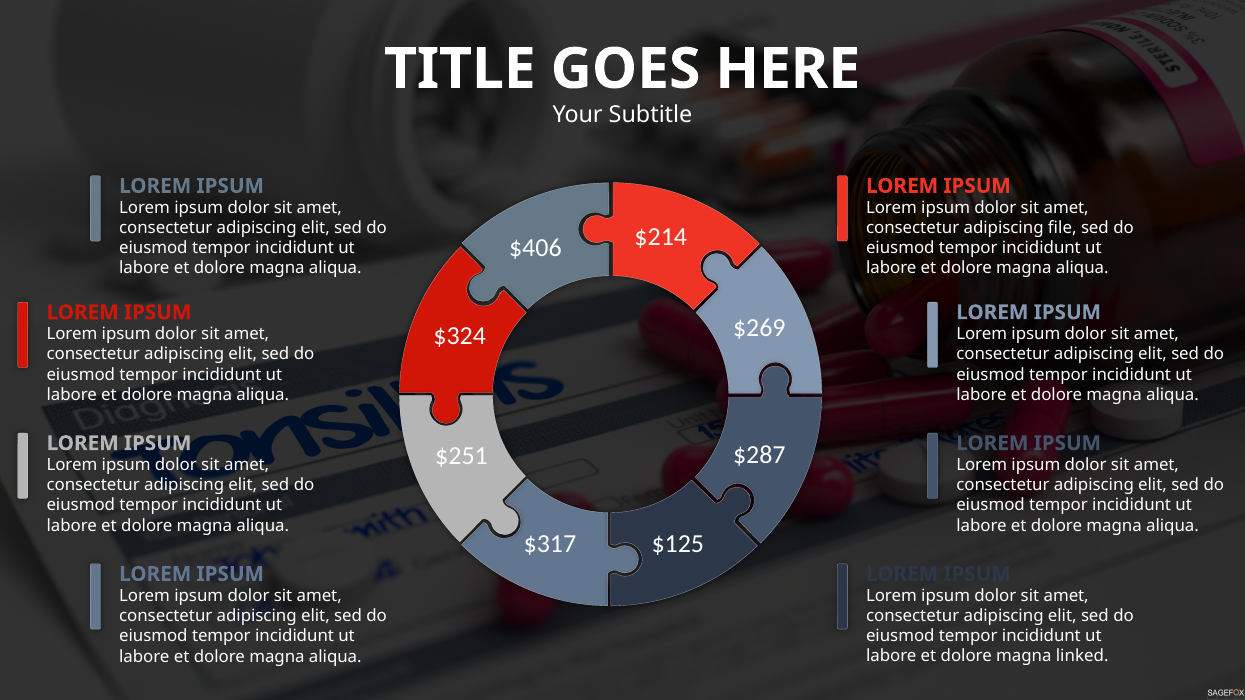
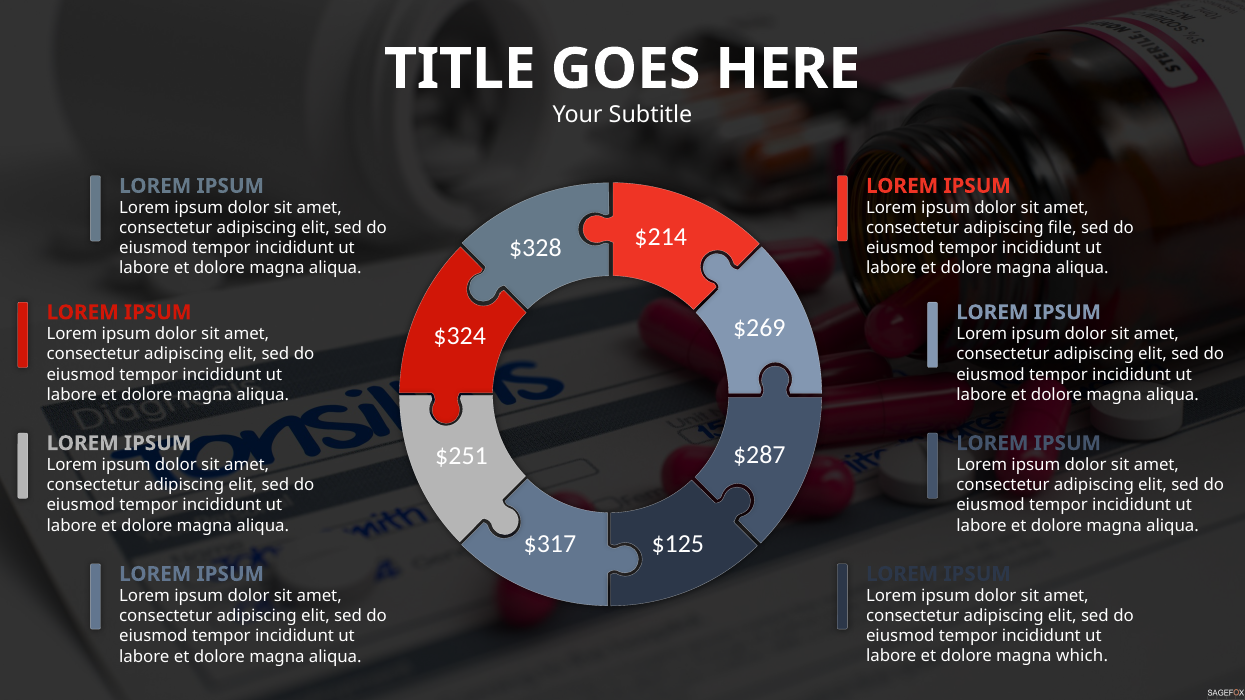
$406: $406 -> $328 (535, 248)
linked: linked -> which (1082, 657)
